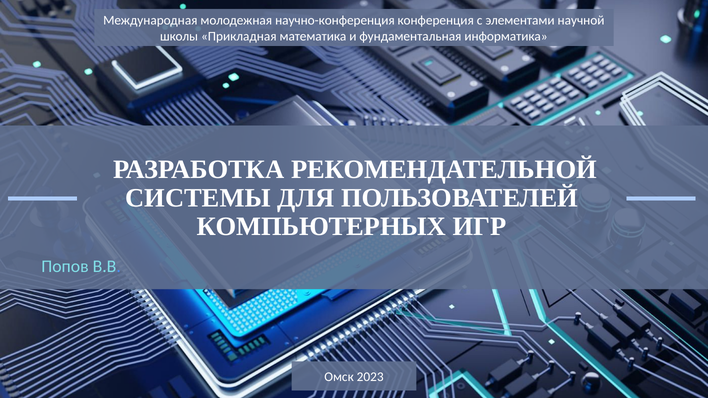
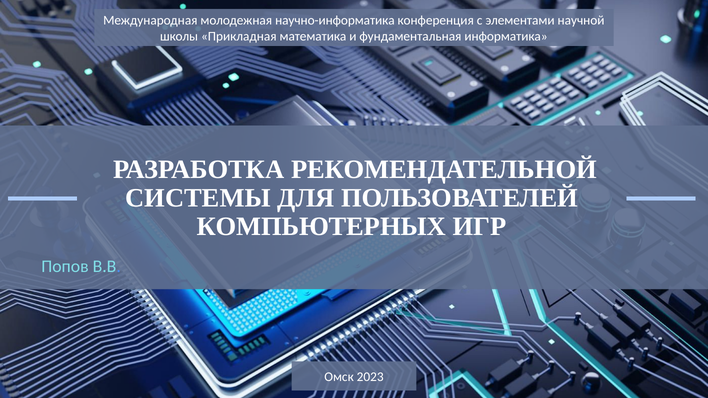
научно-конференция: научно-конференция -> научно-информатика (335, 20)
